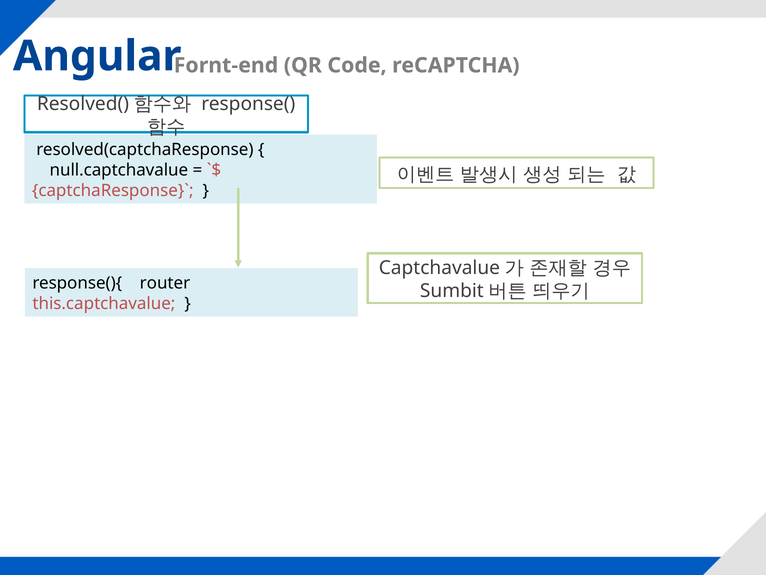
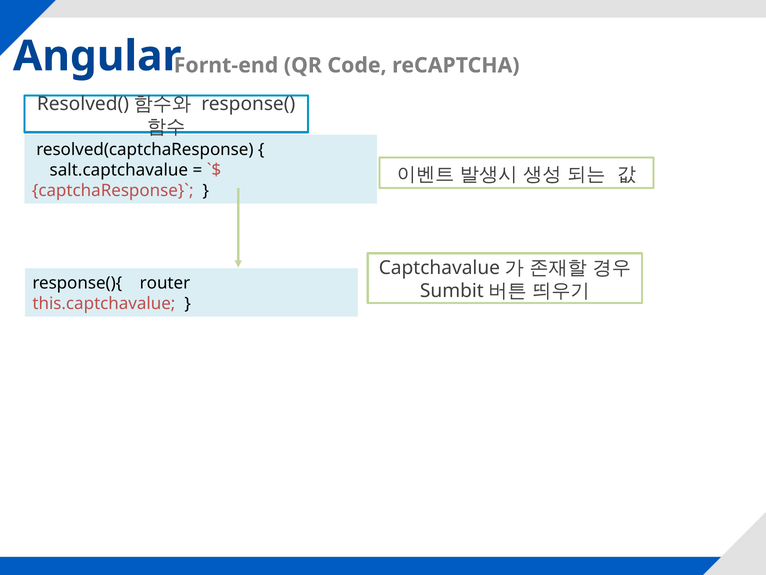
null.captchavalue: null.captchavalue -> salt.captchavalue (119, 170)
